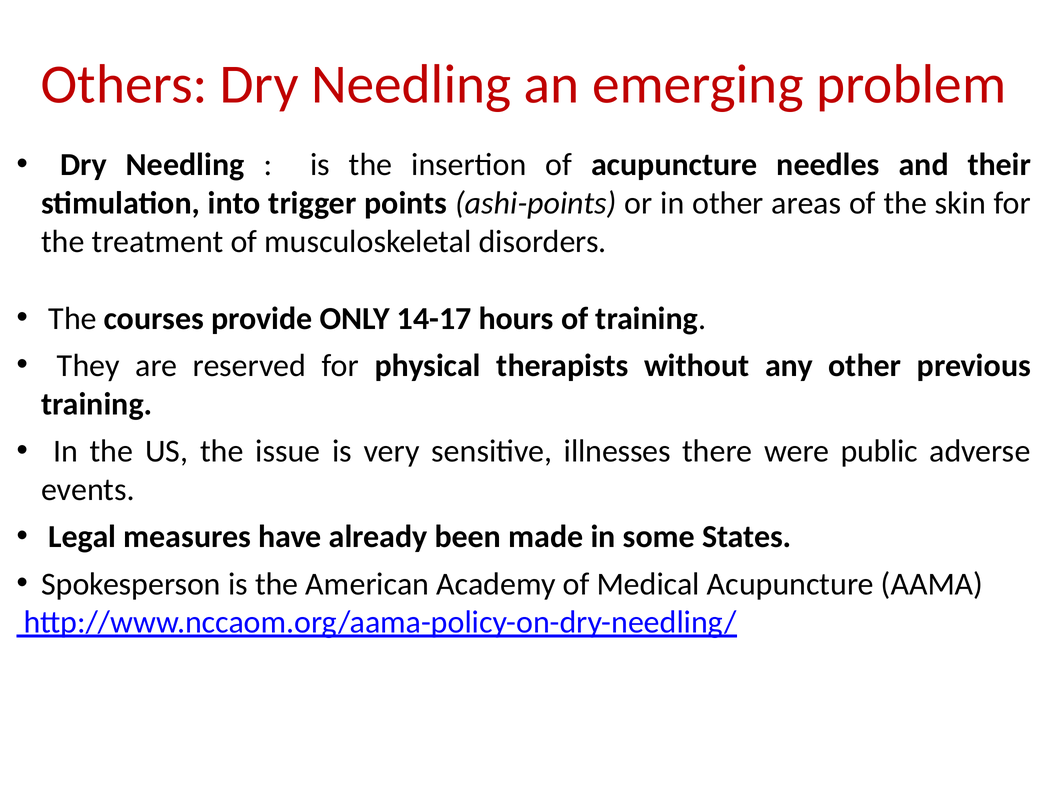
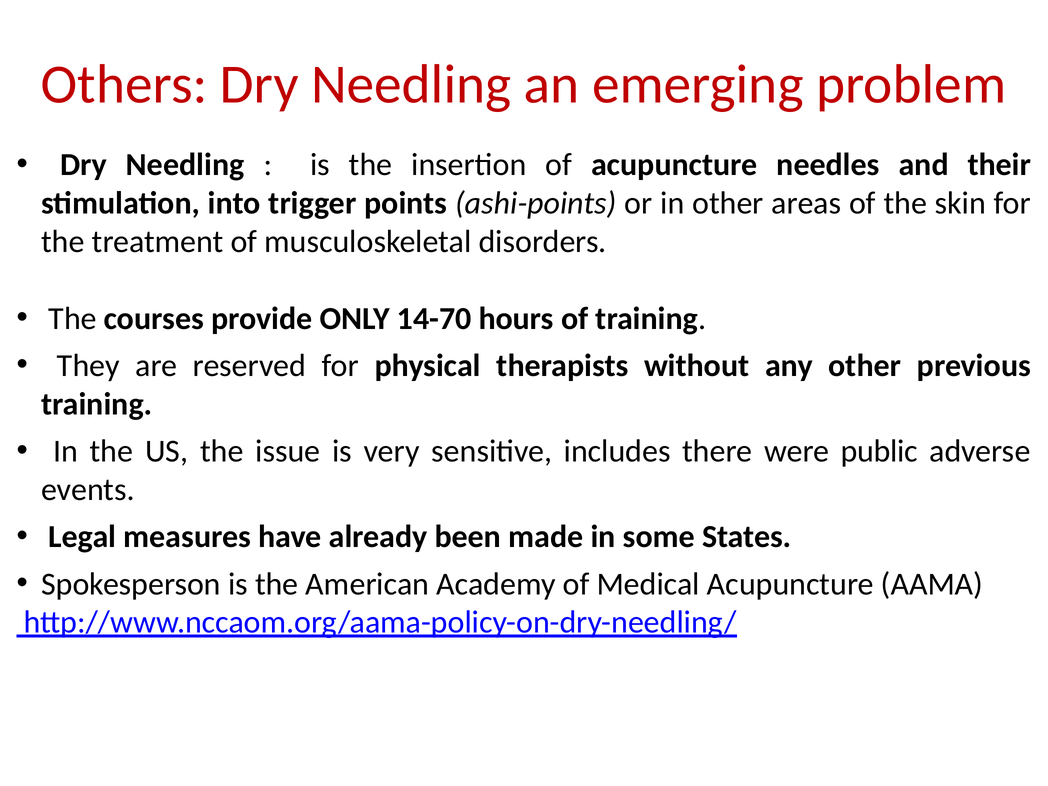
14-17: 14-17 -> 14-70 (434, 318)
illnesses: illnesses -> includes (617, 451)
